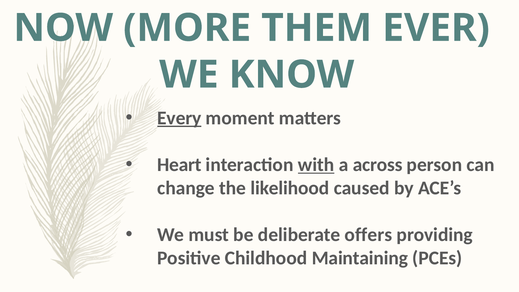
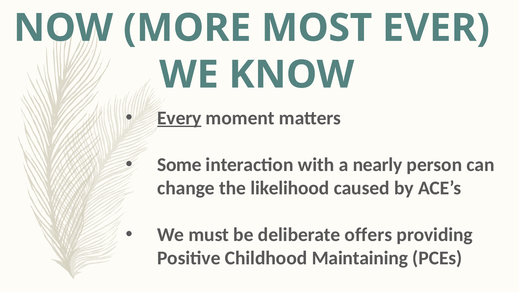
THEM: THEM -> MOST (317, 28)
Heart: Heart -> Some (179, 165)
with underline: present -> none (316, 165)
across: across -> nearly (378, 165)
